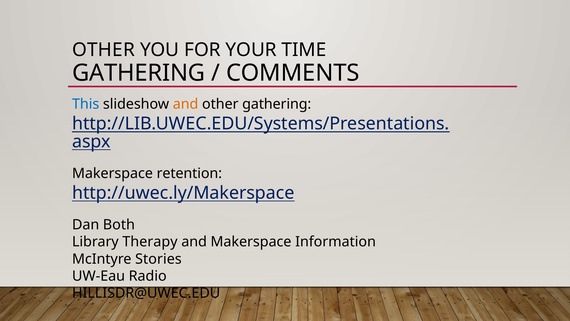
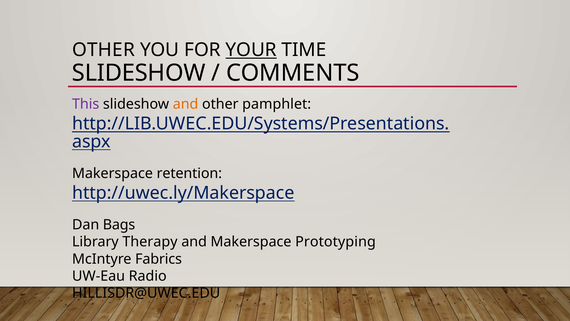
YOUR underline: none -> present (251, 50)
GATHERING: GATHERING -> SLIDESHOW (139, 73)
This colour: blue -> purple (86, 104)
other gathering: gathering -> pamphlet (277, 104)
Both: Both -> Bags (119, 225)
Information: Information -> Prototyping (335, 242)
Stories: Stories -> Fabrics (159, 259)
